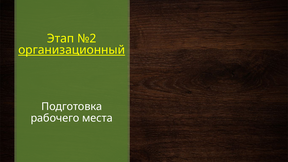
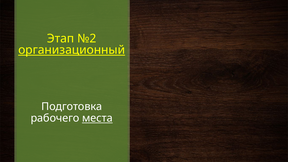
места underline: none -> present (97, 118)
